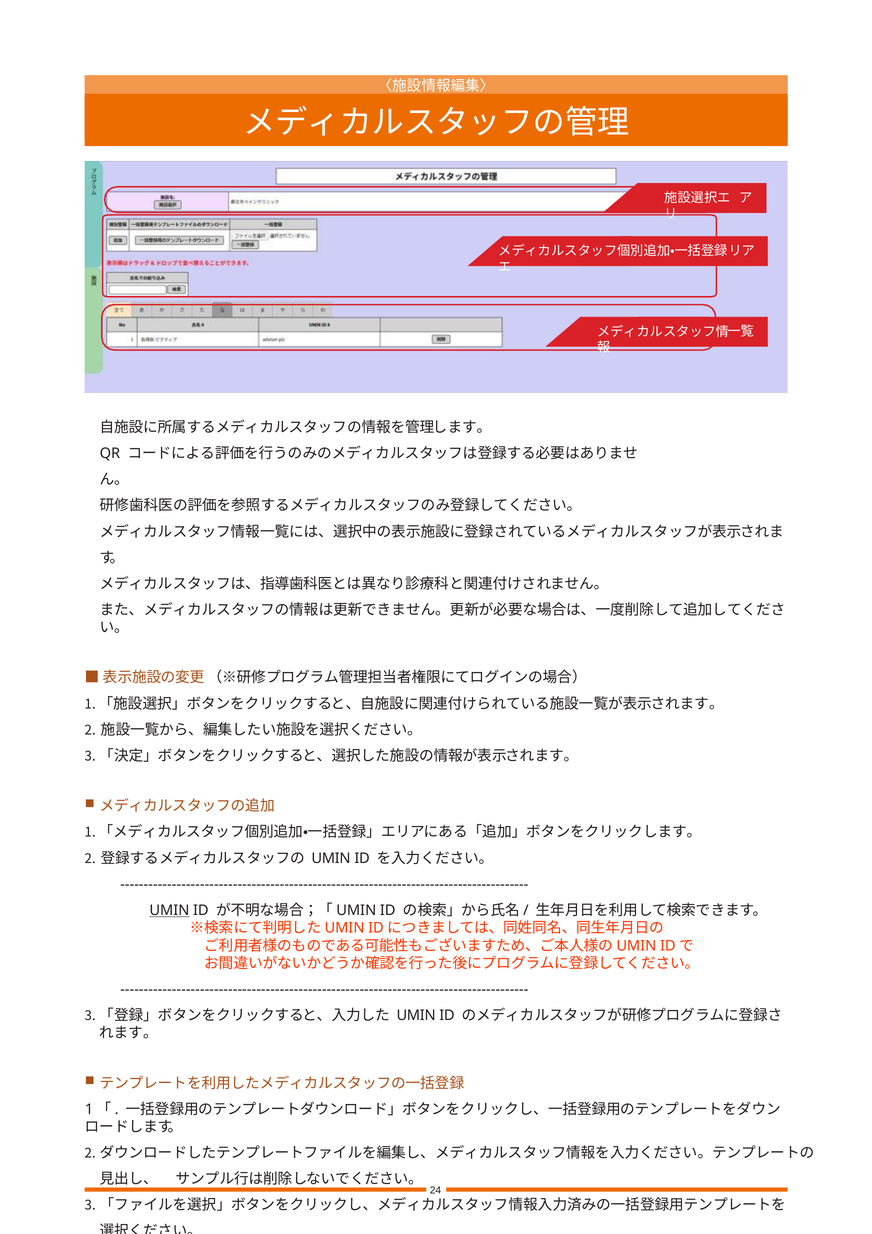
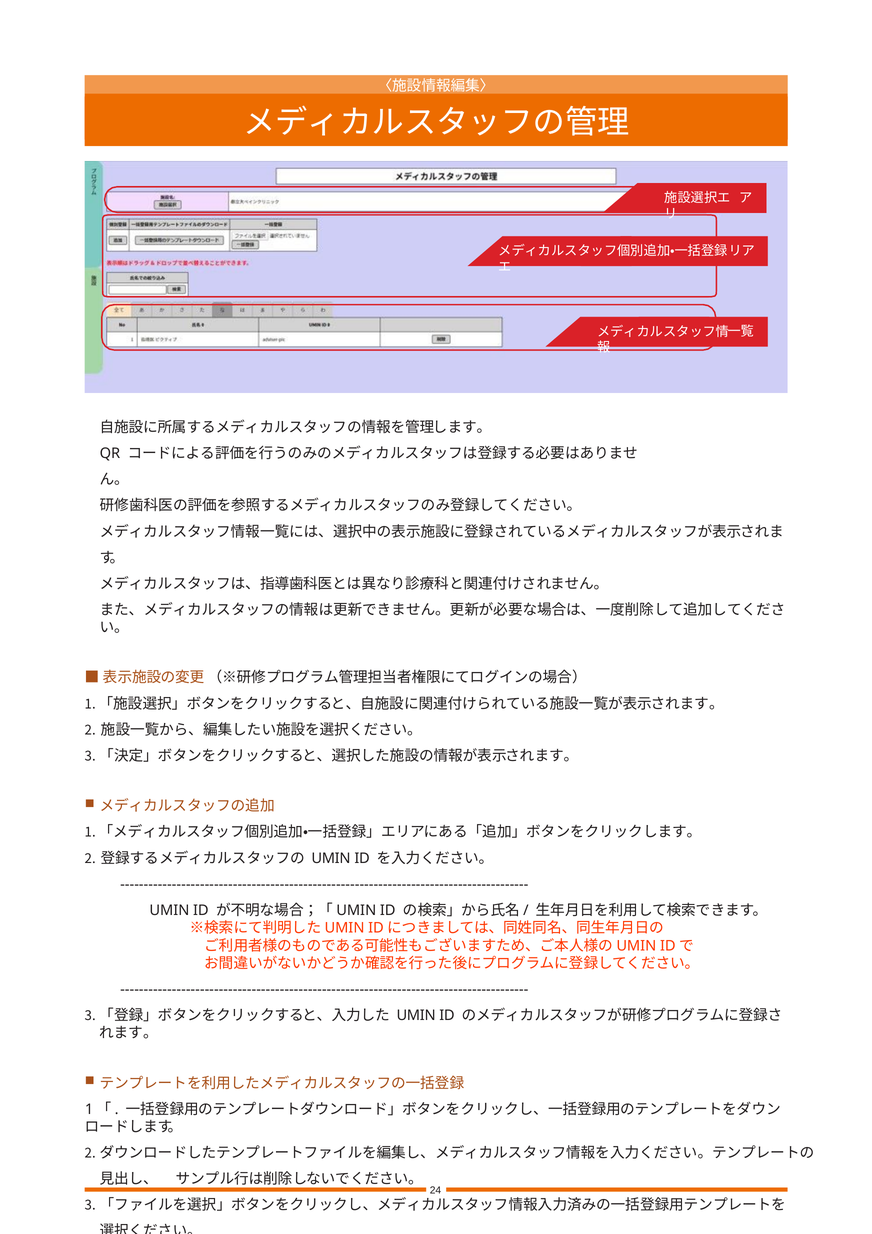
UMIN underline: present -> none (169, 910)
